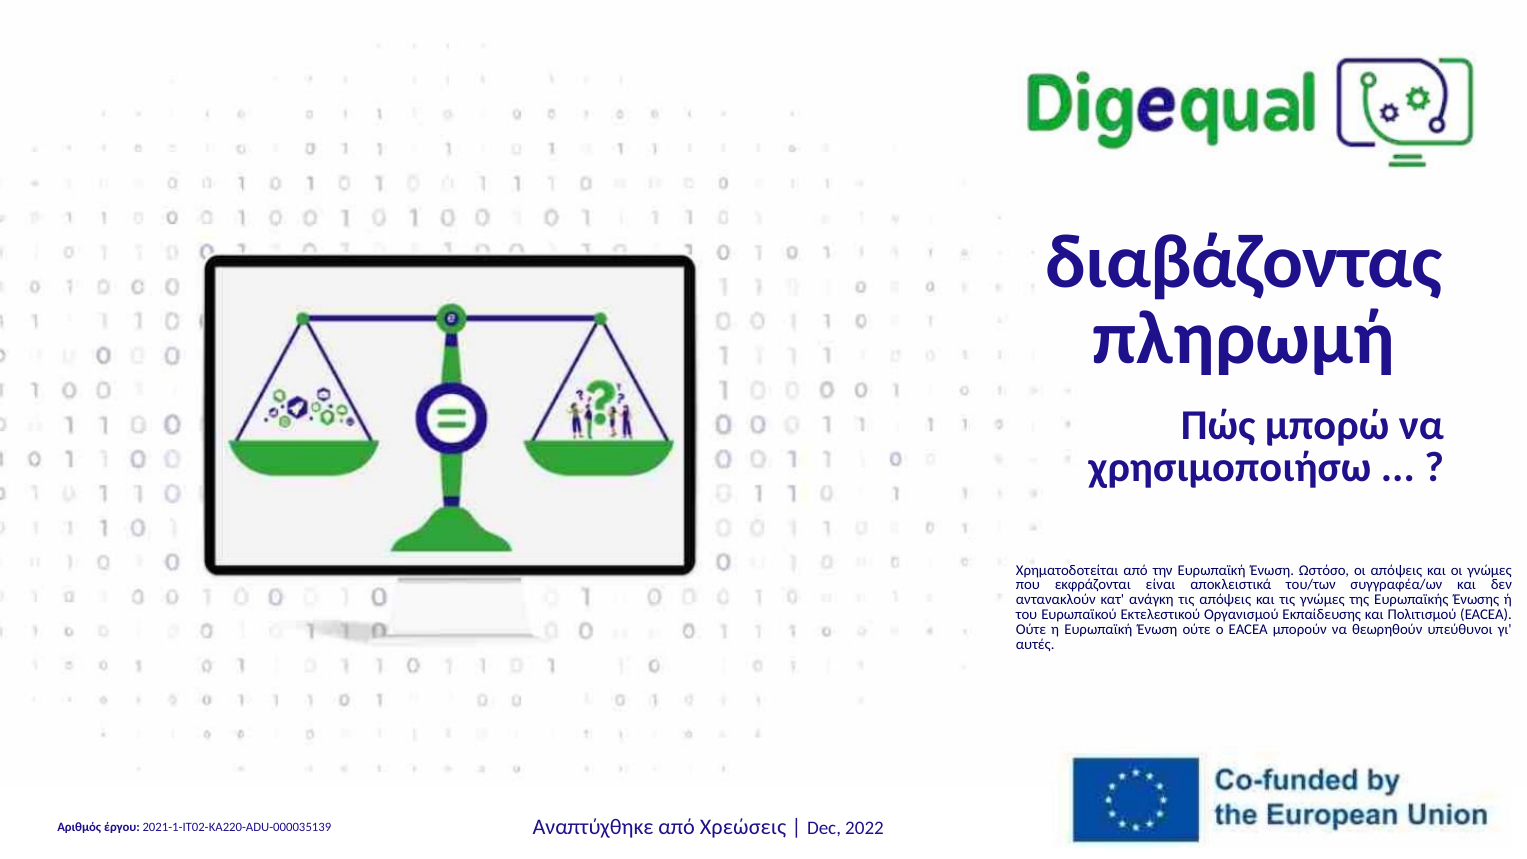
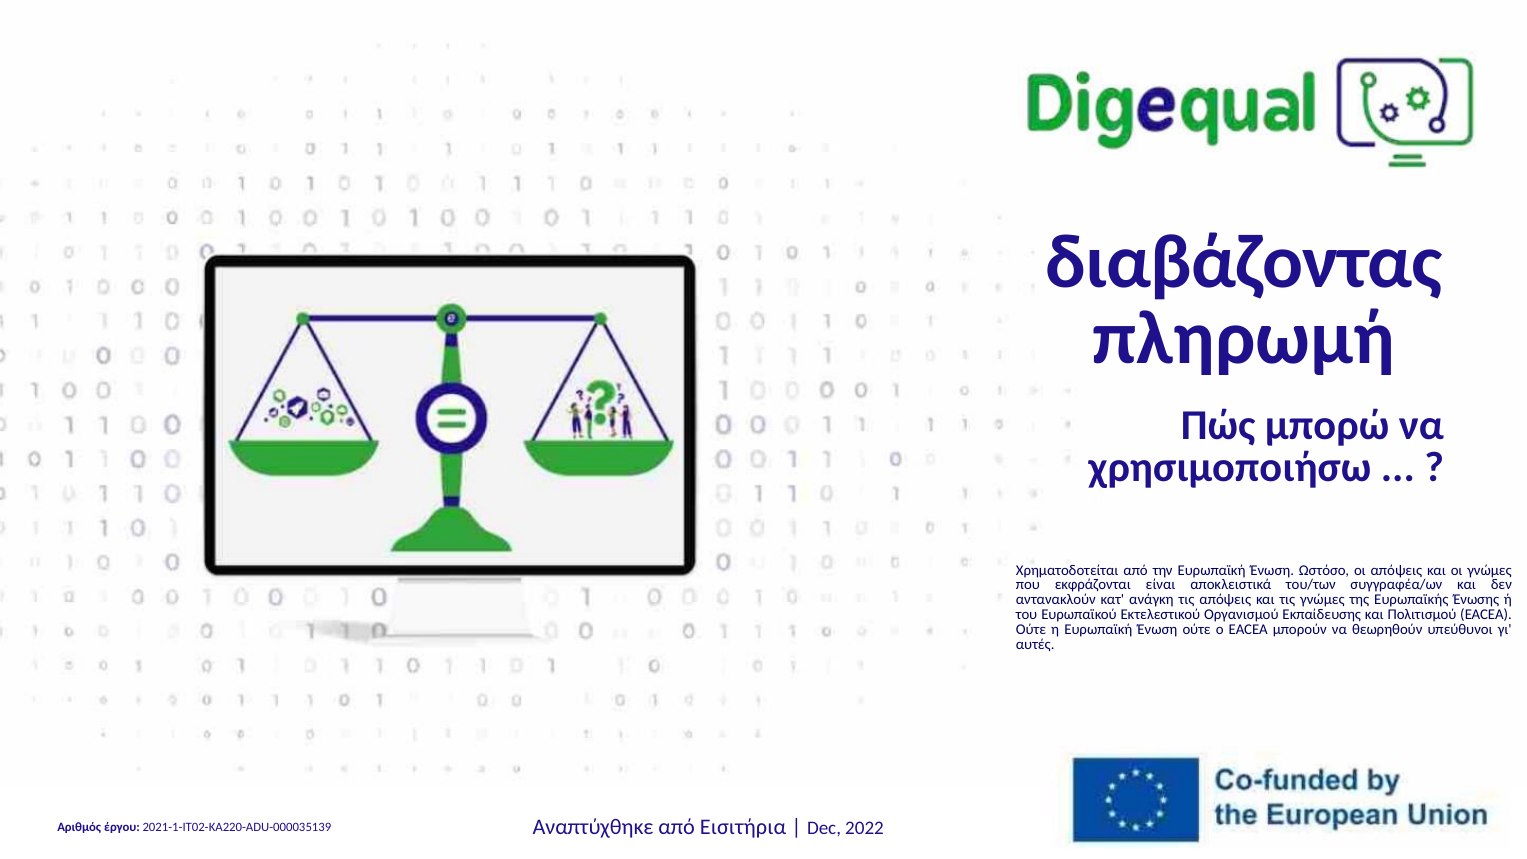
Χρεώσεις: Χρεώσεις -> Εισιτήρια (743, 827)
